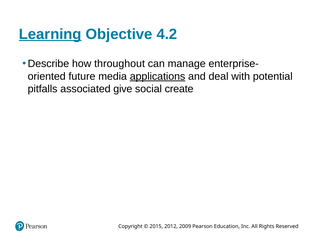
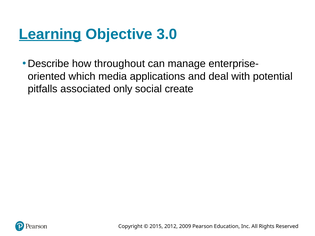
4.2: 4.2 -> 3.0 (167, 34)
future: future -> which (82, 76)
applications underline: present -> none (158, 76)
give: give -> only (123, 89)
